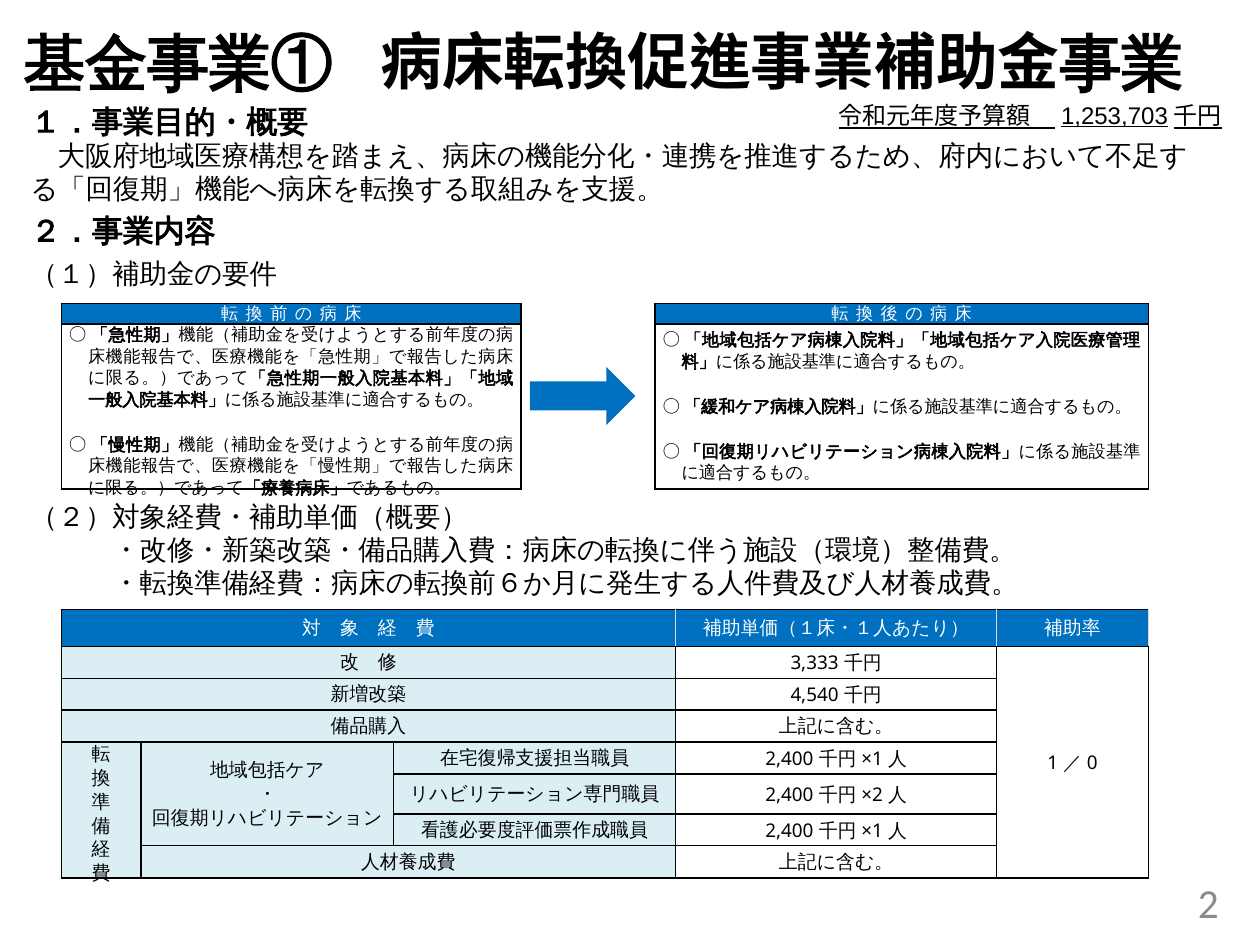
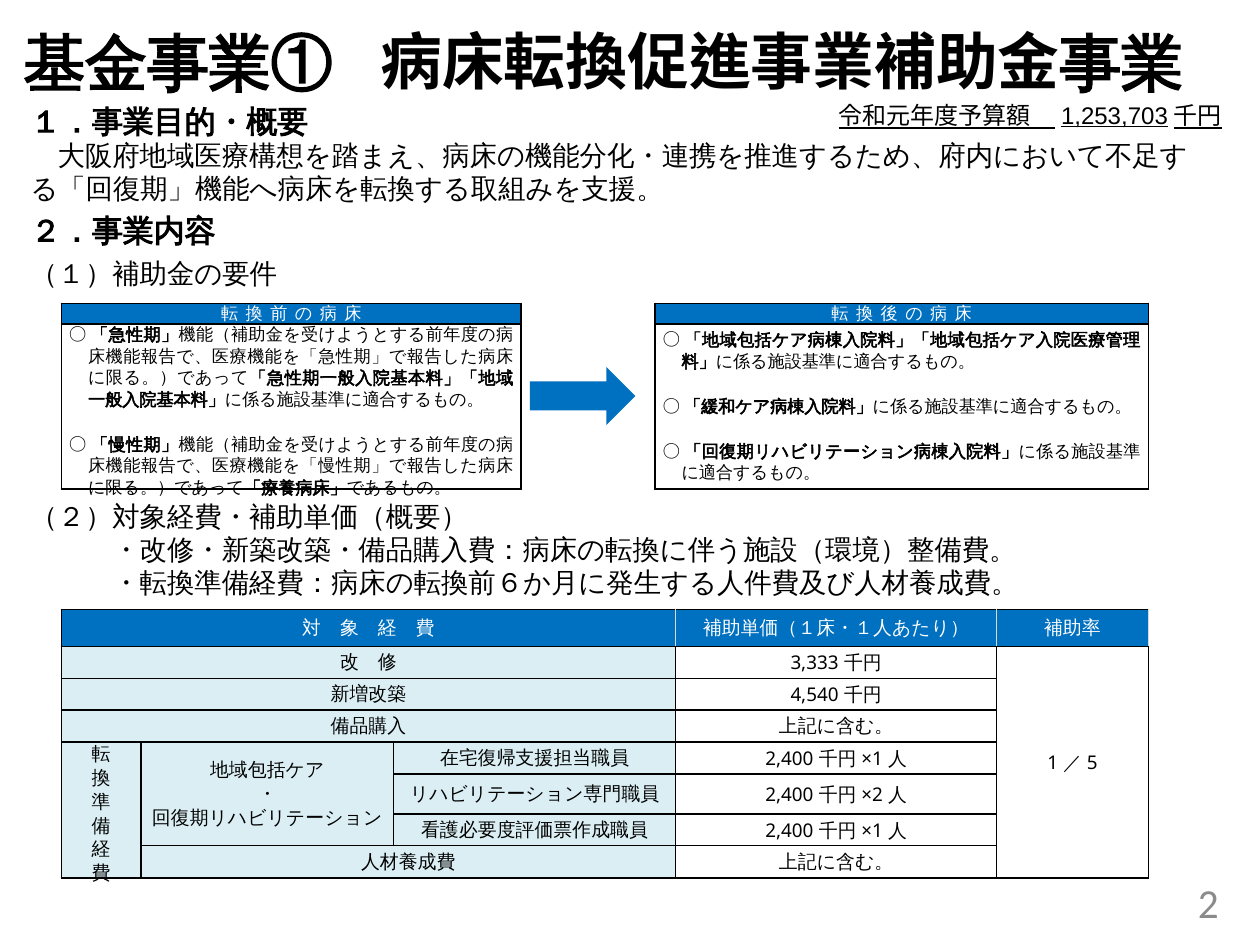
0: 0 -> 5 (1092, 763)
